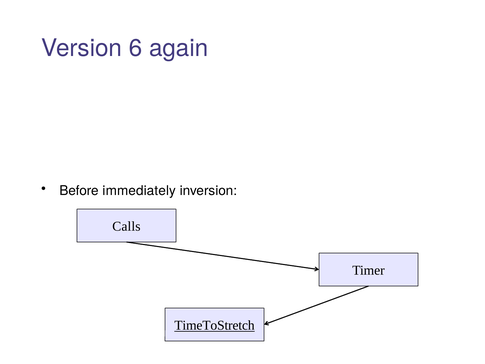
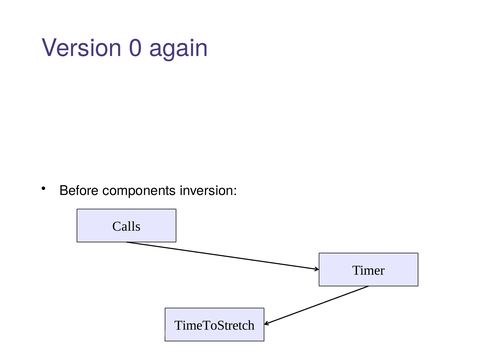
6: 6 -> 0 (136, 48)
immediately: immediately -> components (139, 191)
TimeToStretch underline: present -> none (215, 325)
